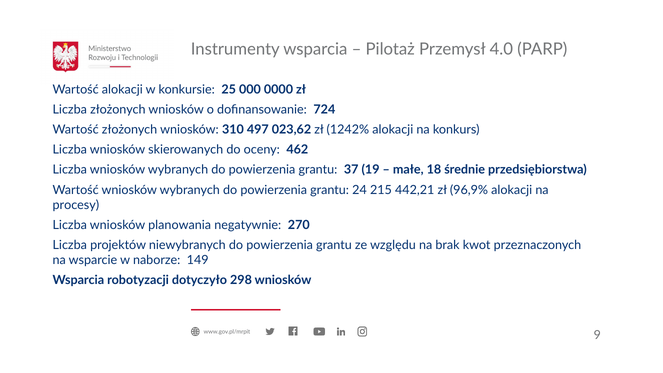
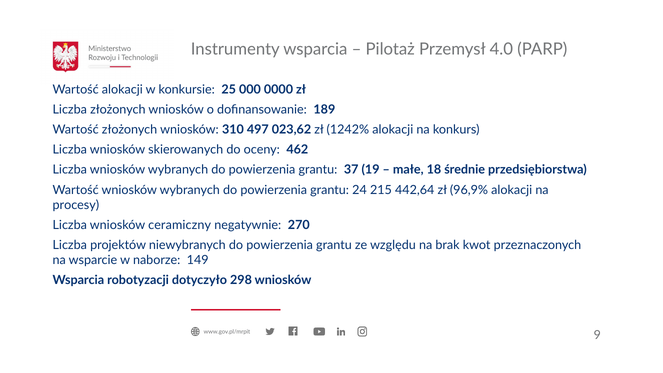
724: 724 -> 189 (324, 109)
442,21: 442,21 -> 442,64 (415, 190)
planowania: planowania -> ceramiczny (180, 225)
